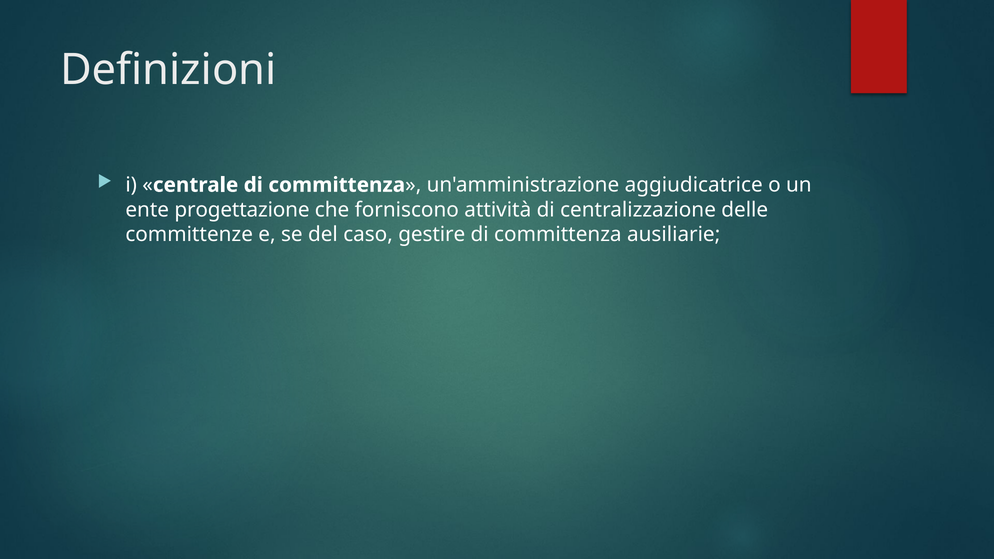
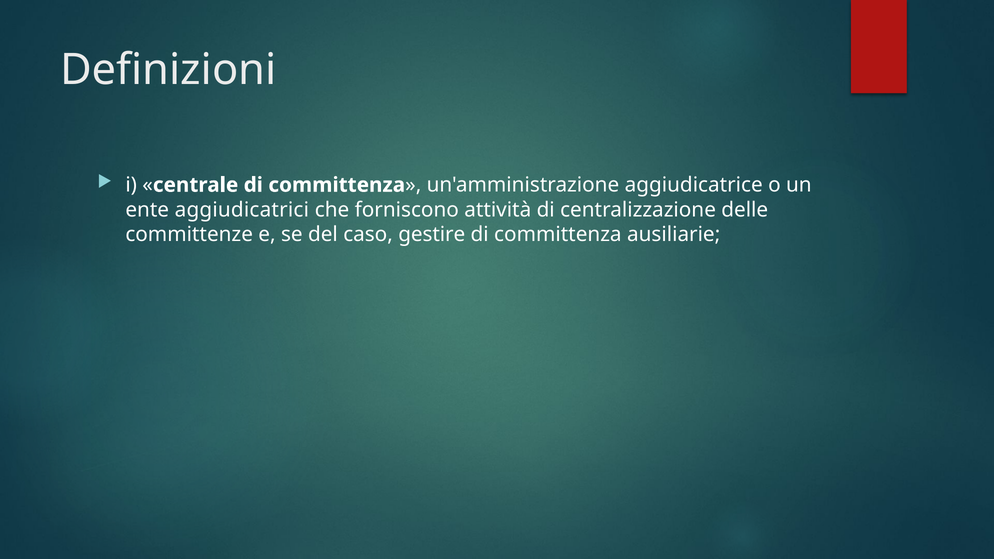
progettazione: progettazione -> aggiudicatrici (242, 210)
